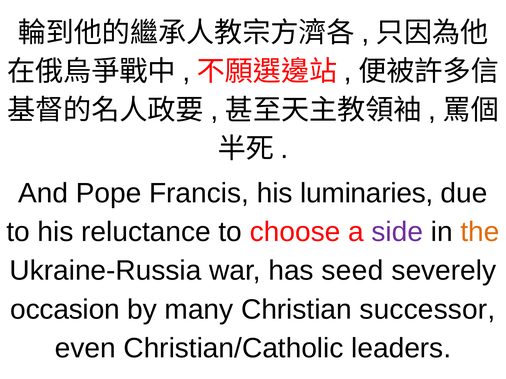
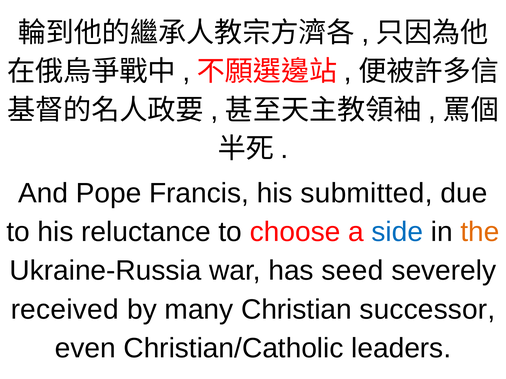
luminaries: luminaries -> submitted (366, 194)
side colour: purple -> blue (397, 232)
occasion: occasion -> received (65, 310)
